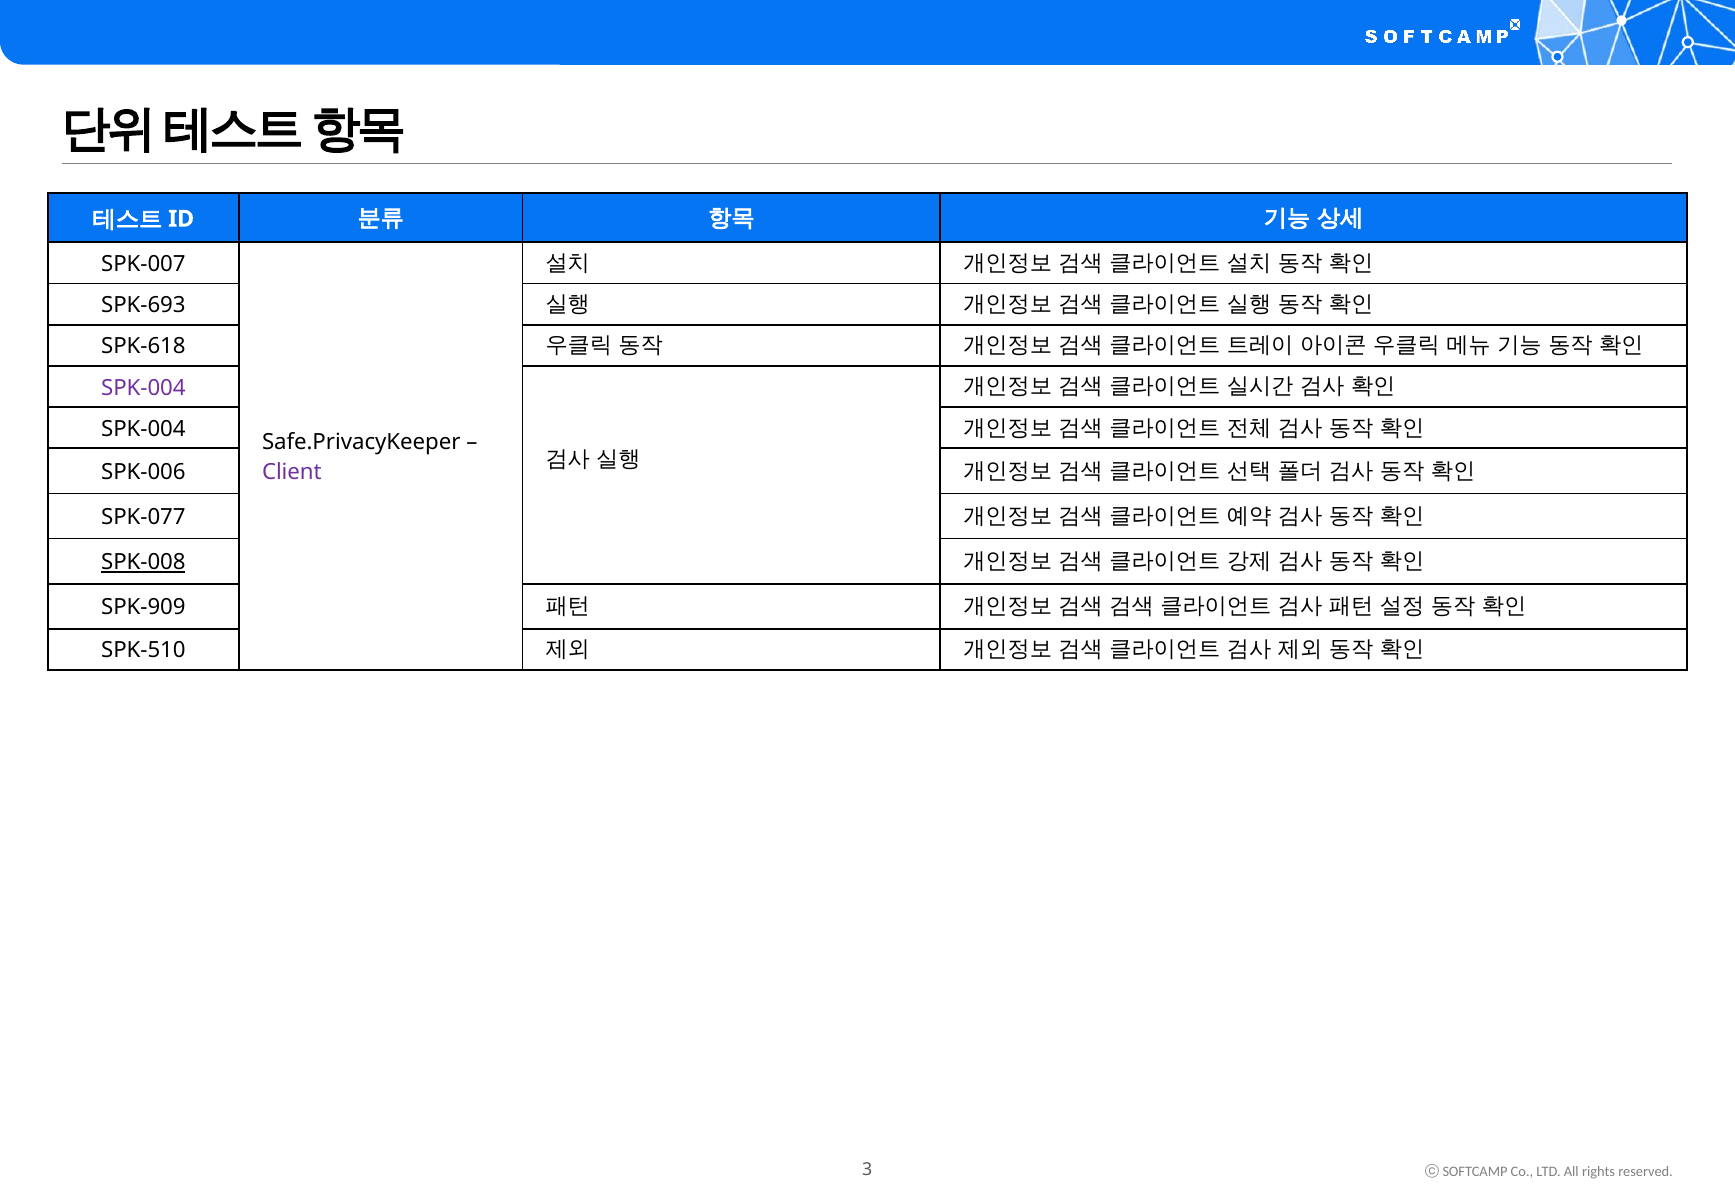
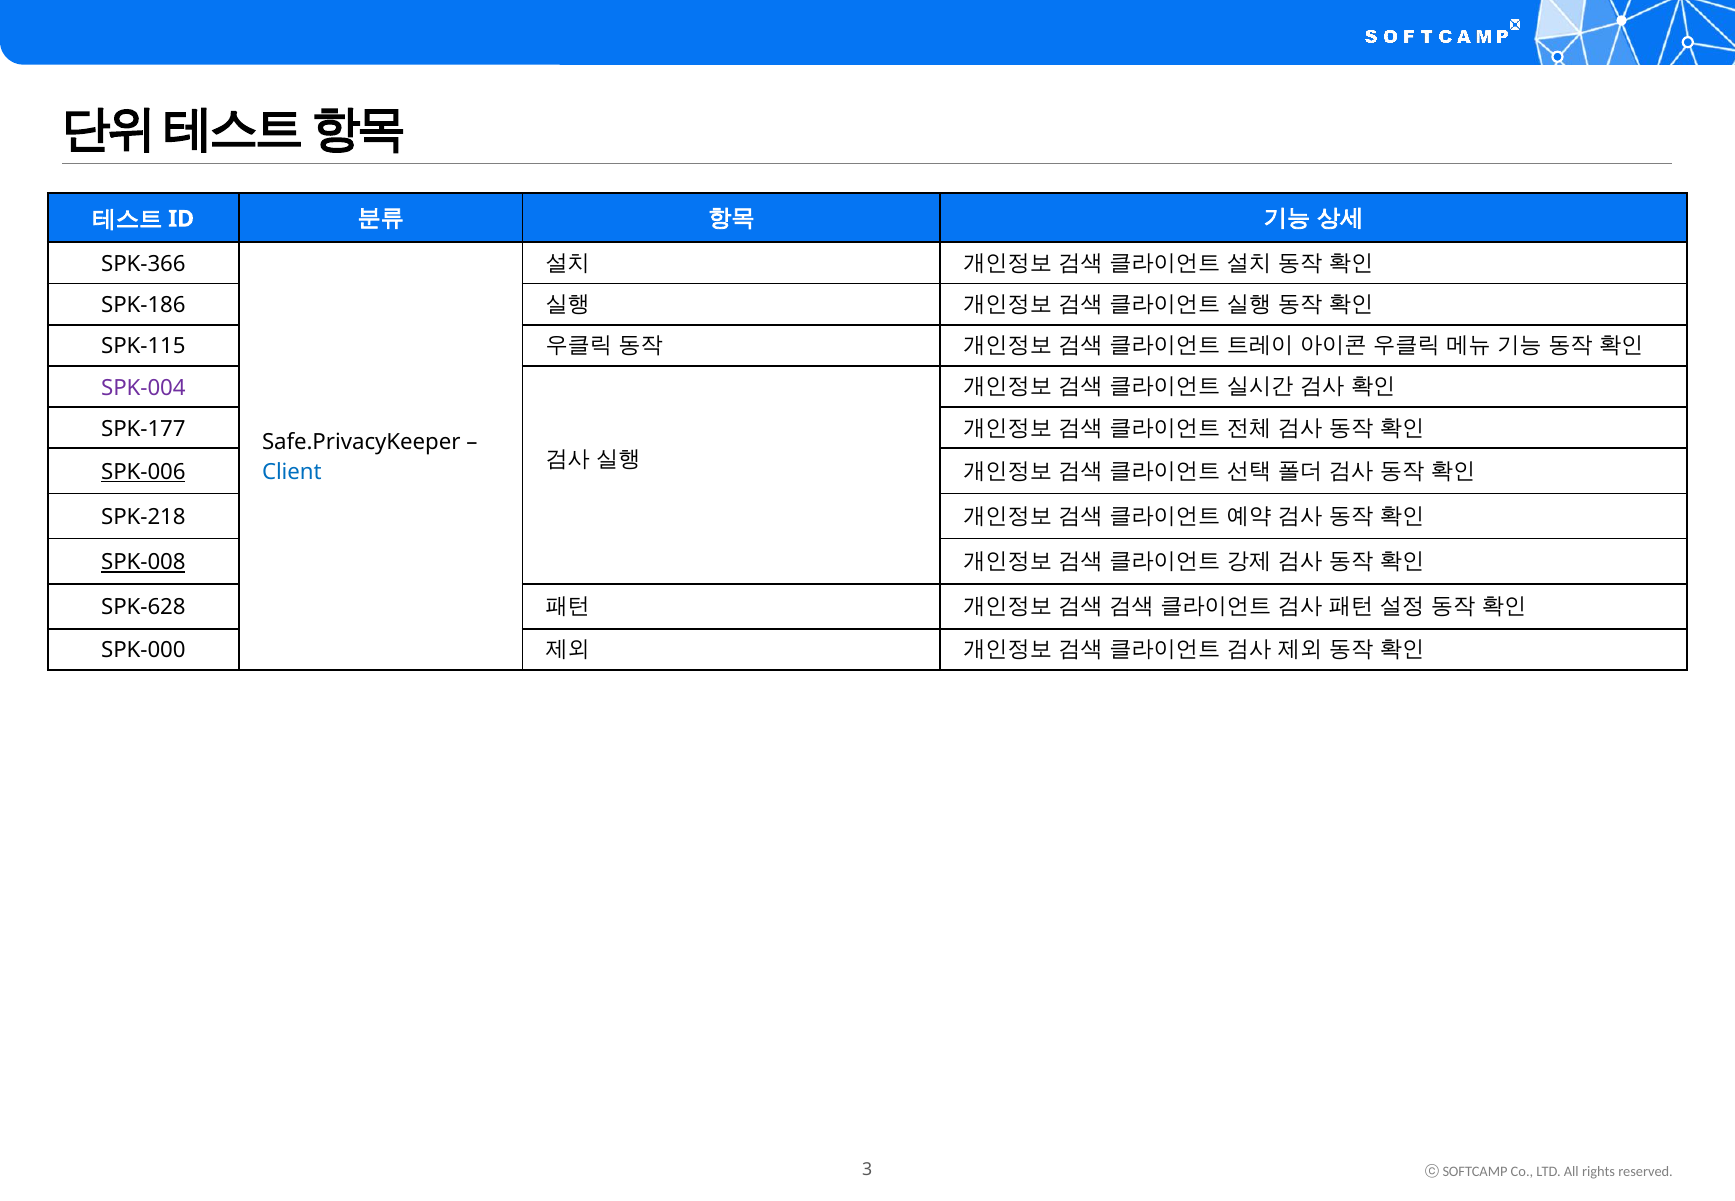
SPK-007: SPK-007 -> SPK-366 (143, 264)
SPK-693: SPK-693 -> SPK-186 (143, 305)
SPK-618: SPK-618 -> SPK-115 (143, 347)
SPK-004: SPK-004 -> SPK-177 (143, 429)
SPK-006 underline: none -> present (143, 472)
Client colour: purple -> blue (292, 473)
SPK-077: SPK-077 -> SPK-218 (143, 517)
SPK-909: SPK-909 -> SPK-628 (143, 608)
SPK-510: SPK-510 -> SPK-000 (143, 651)
